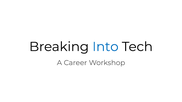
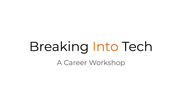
Into colour: blue -> orange (105, 47)
